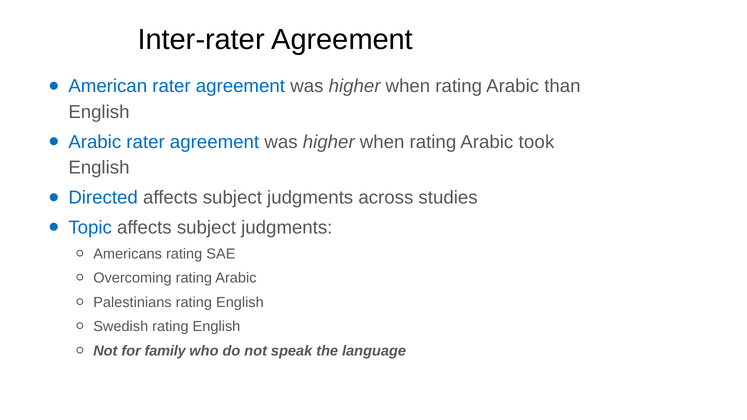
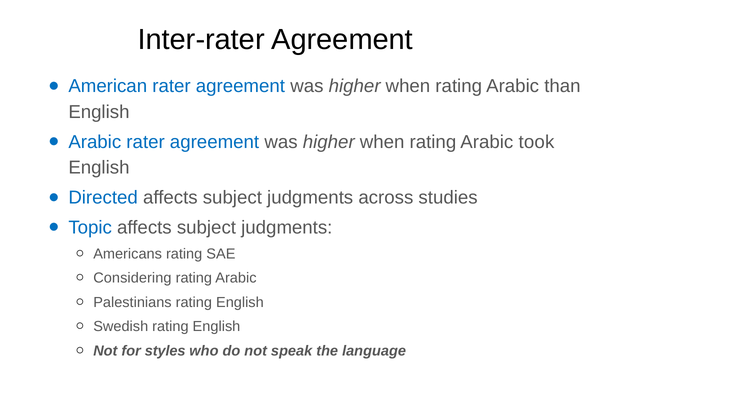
Overcoming: Overcoming -> Considering (132, 278)
family: family -> styles (165, 351)
